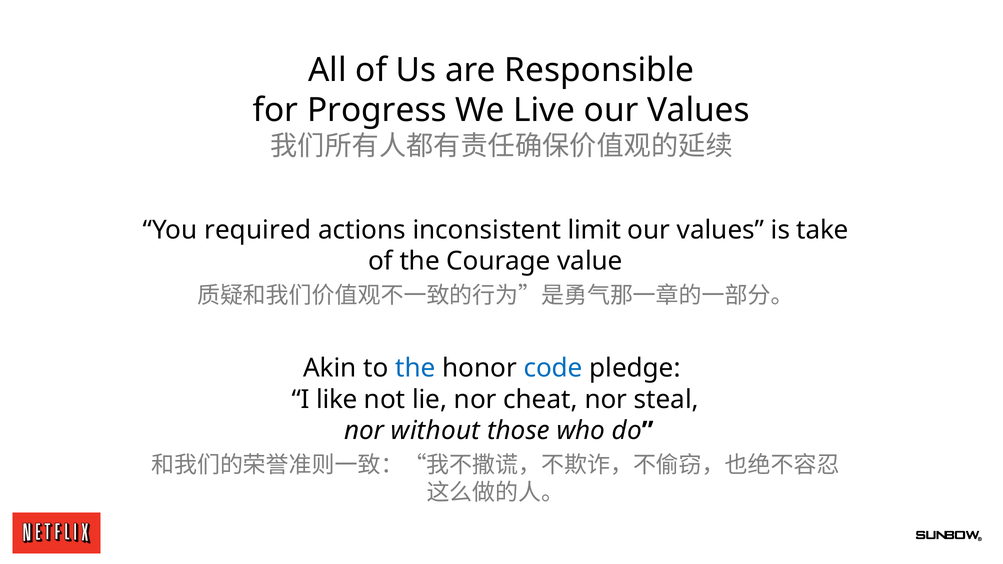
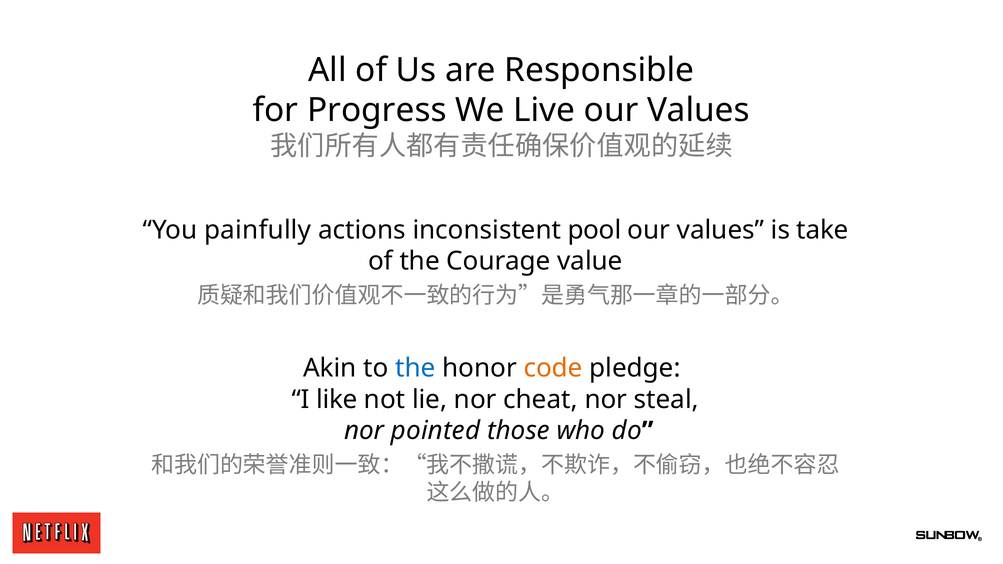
required: required -> painfully (258, 230)
limit: limit -> pool (594, 230)
code colour: blue -> orange (553, 368)
without: without -> pointed (436, 431)
